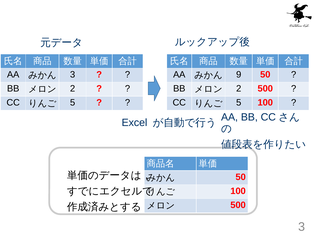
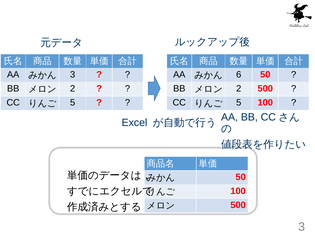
9: 9 -> 6 (239, 74)
